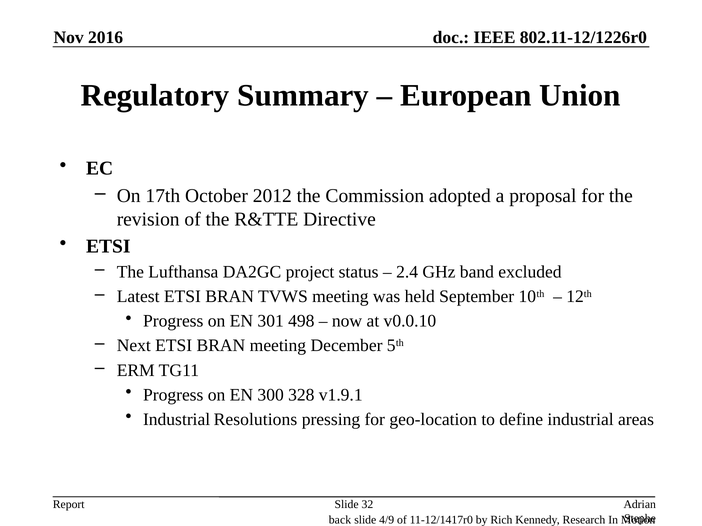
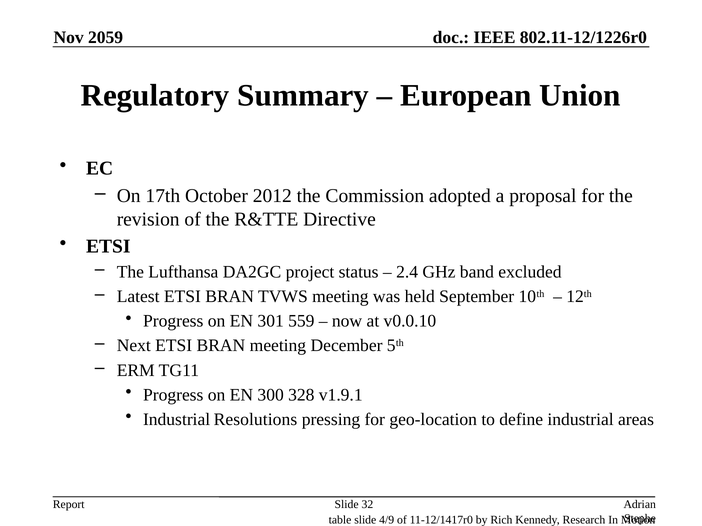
2016: 2016 -> 2059 (106, 37)
498: 498 -> 559 (301, 321)
back: back -> table (340, 520)
